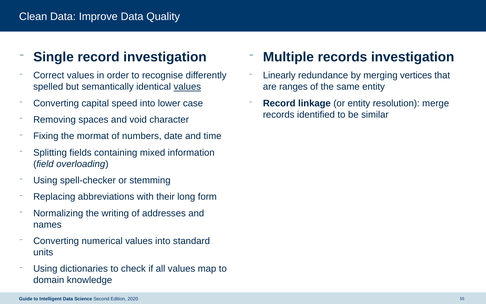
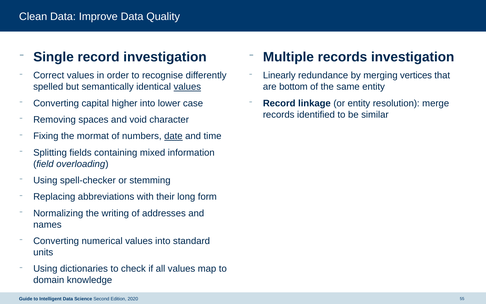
ranges: ranges -> bottom (293, 87)
speed: speed -> higher (125, 103)
date underline: none -> present (173, 136)
